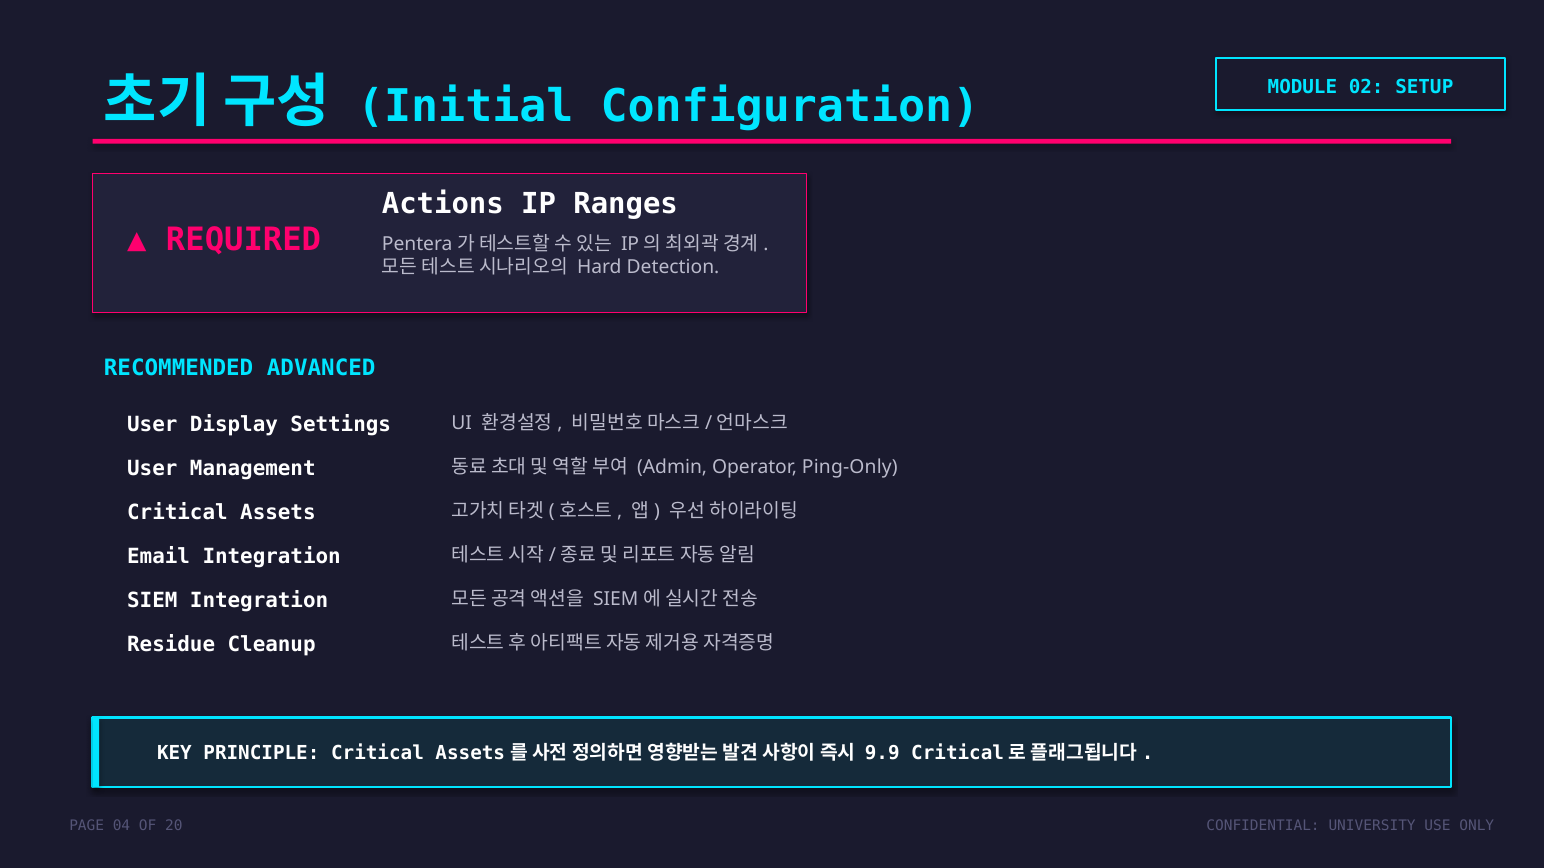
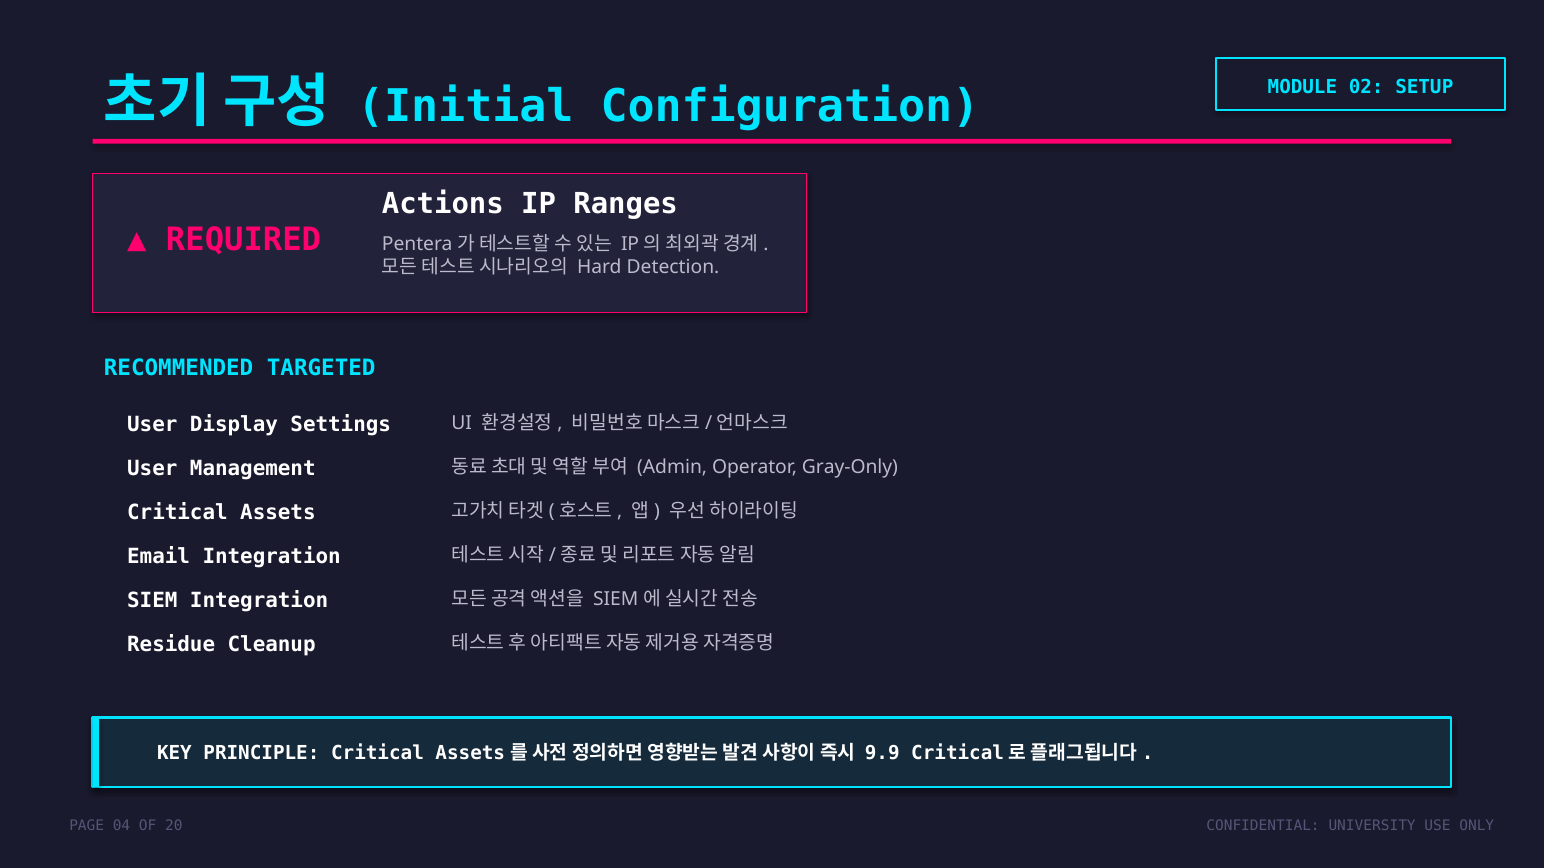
ADVANCED: ADVANCED -> TARGETED (321, 368)
Ping-Only: Ping-Only -> Gray-Only (850, 468)
